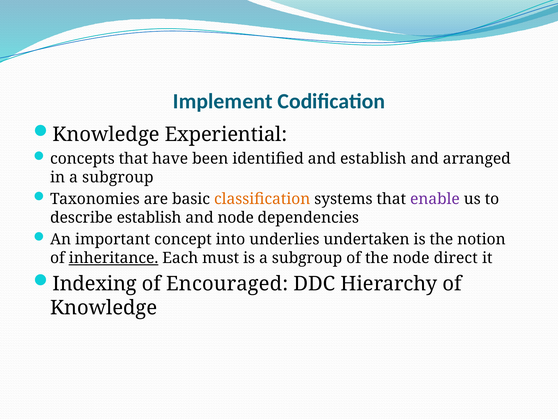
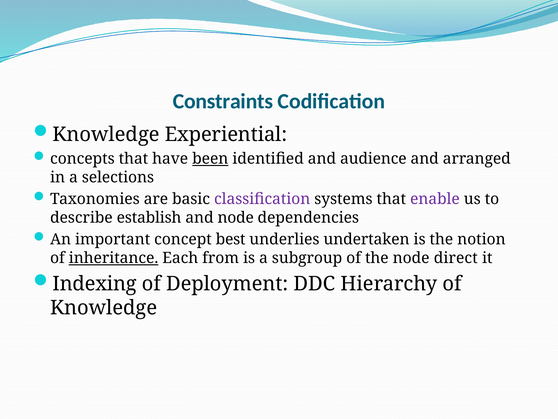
Implement: Implement -> Constraints (223, 101)
been underline: none -> present (210, 159)
and establish: establish -> audience (373, 159)
in a subgroup: subgroup -> selections (118, 177)
classiﬁcation colour: orange -> purple (262, 199)
into: into -> best (231, 239)
must: must -> from (221, 258)
Encouraged: Encouraged -> Deployment (227, 283)
